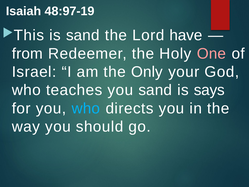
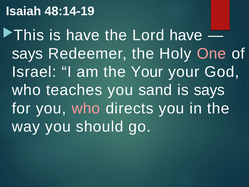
48:97-19: 48:97-19 -> 48:14-19 (69, 11)
is sand: sand -> have (83, 35)
from: from -> says (27, 54)
the Only: Only -> Your (147, 72)
who colour: light blue -> pink (86, 108)
